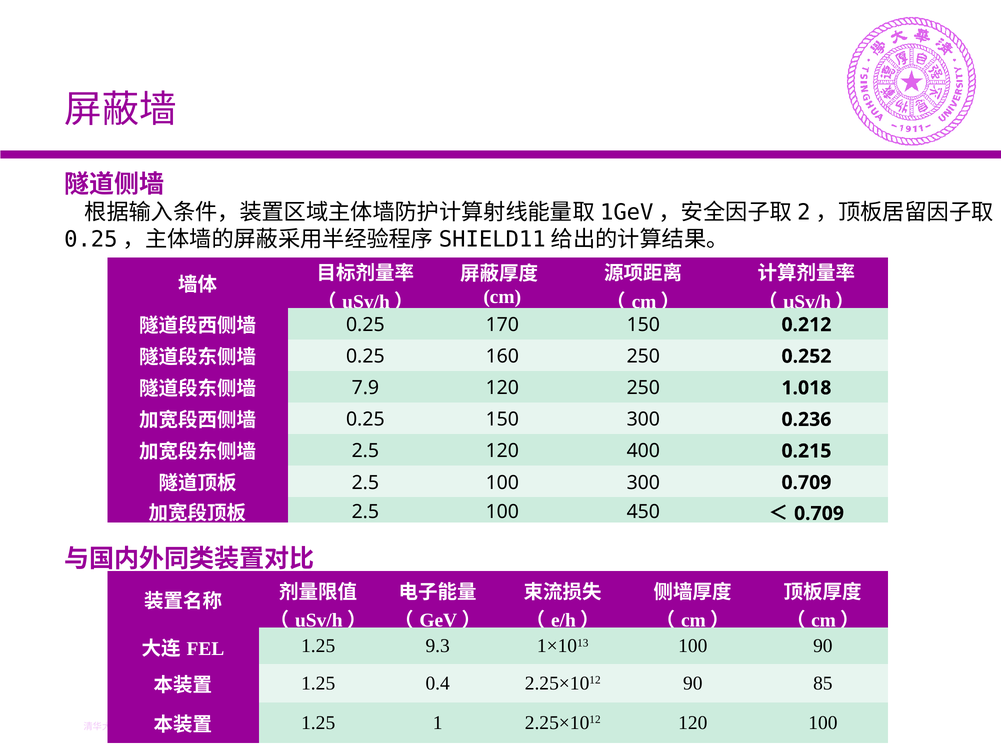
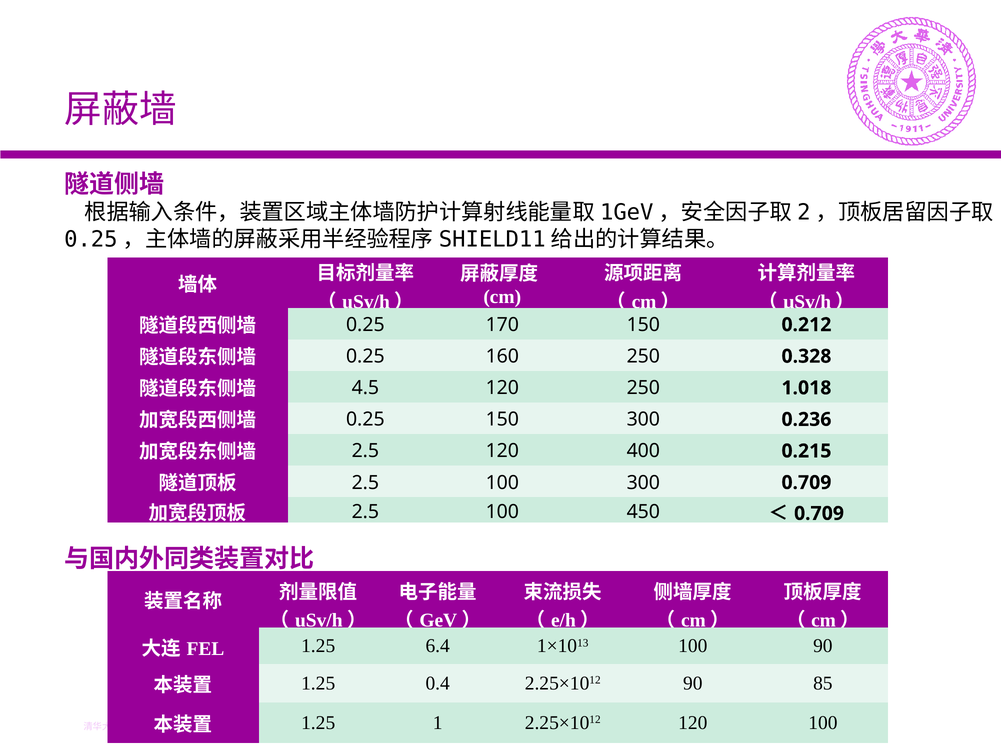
0.252: 0.252 -> 0.328 (806, 356)
7.9: 7.9 -> 4.5 (365, 388)
9.3: 9.3 -> 6.4 (438, 646)
